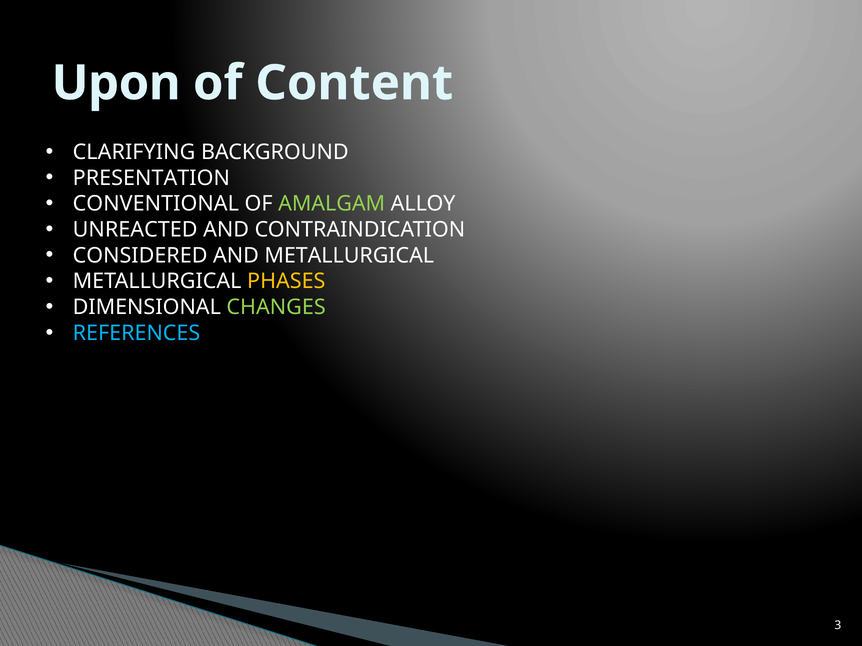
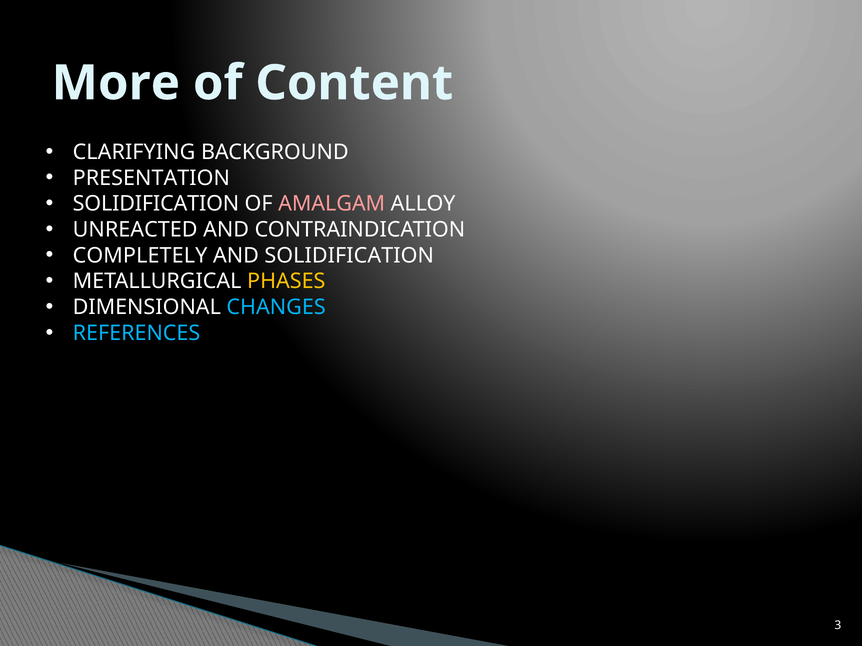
Upon: Upon -> More (116, 83)
CONVENTIONAL: CONVENTIONAL -> SOLIDIFICATION (156, 204)
AMALGAM colour: light green -> pink (332, 204)
CONSIDERED: CONSIDERED -> COMPLETELY (140, 256)
AND METALLURGICAL: METALLURGICAL -> SOLIDIFICATION (349, 256)
CHANGES colour: light green -> light blue (276, 307)
